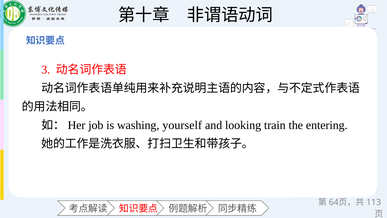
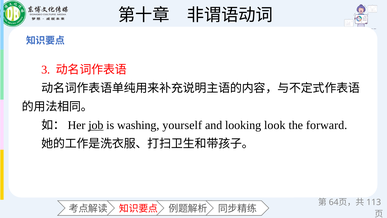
job underline: none -> present (96, 125)
train: train -> look (275, 125)
entering: entering -> forward (327, 125)
